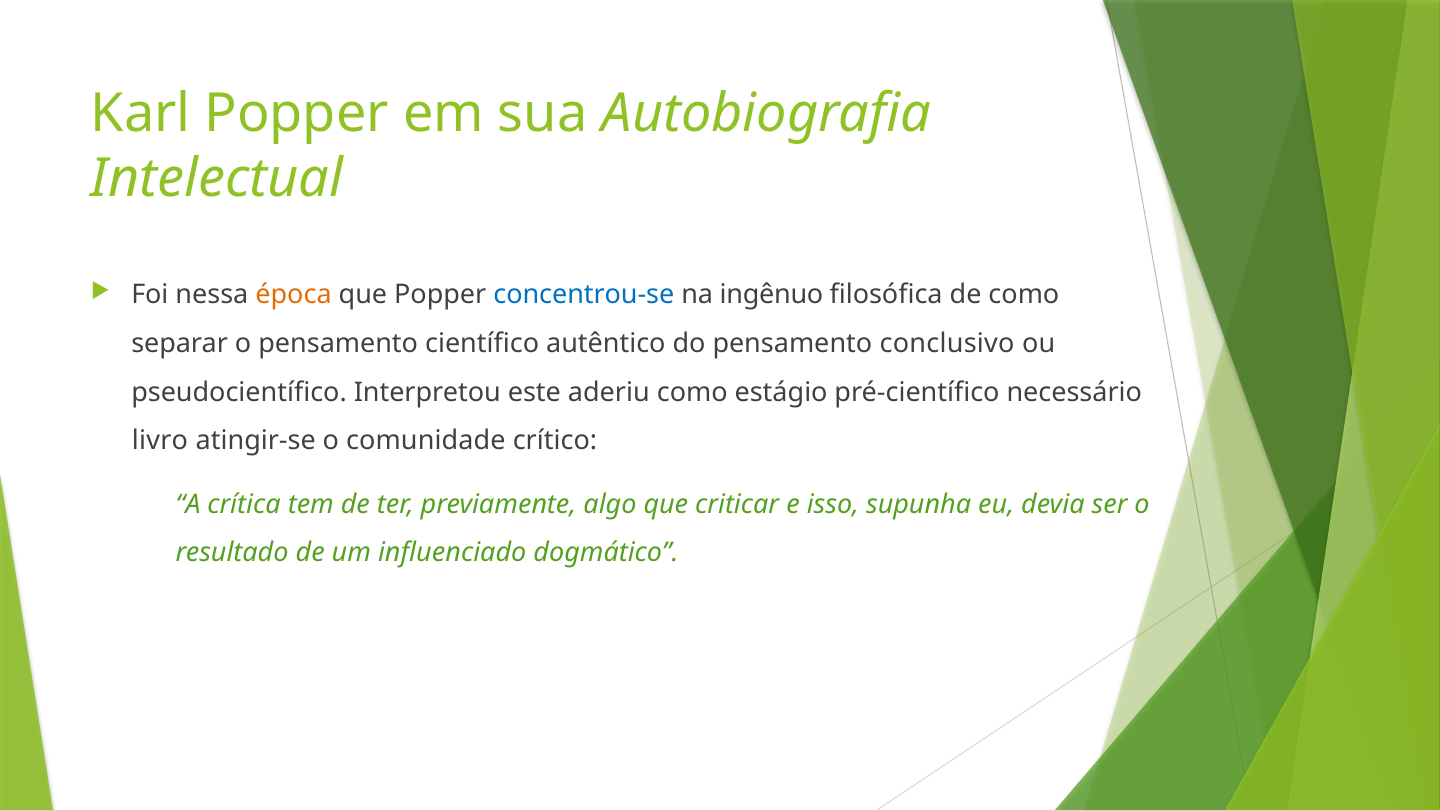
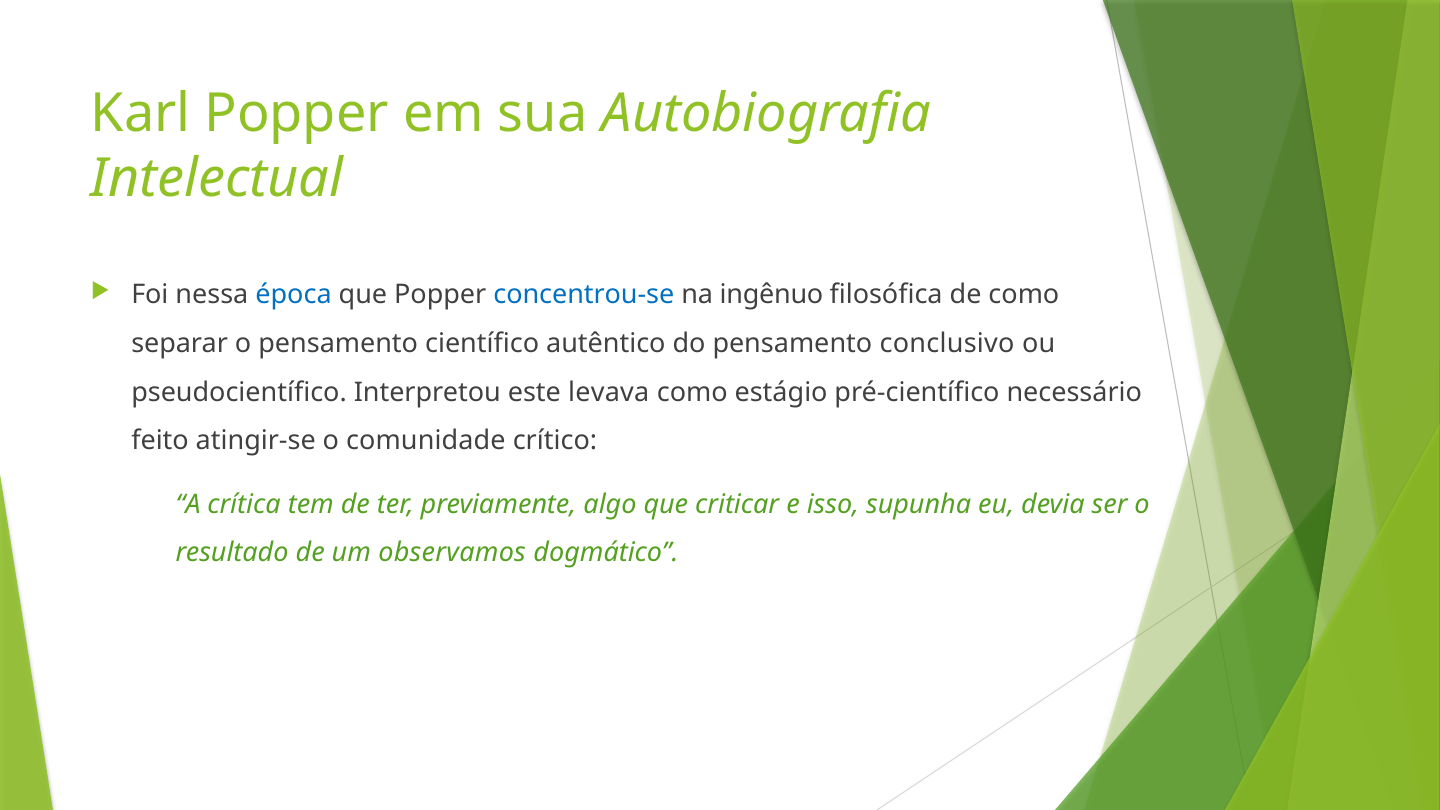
época colour: orange -> blue (294, 295)
aderiu: aderiu -> levava (609, 392)
livro: livro -> feito (160, 441)
influenciado: influenciado -> observamos (452, 553)
